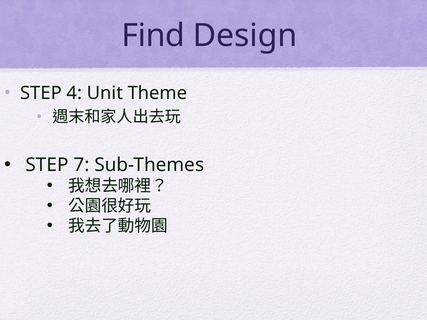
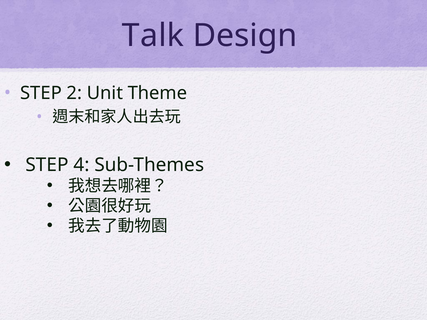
Find: Find -> Talk (153, 36)
4: 4 -> 2 (74, 93)
7: 7 -> 4 (81, 165)
